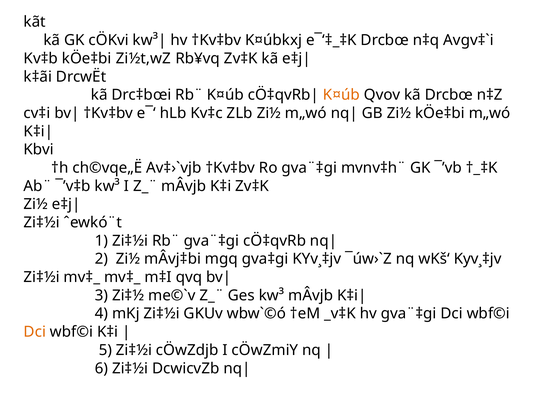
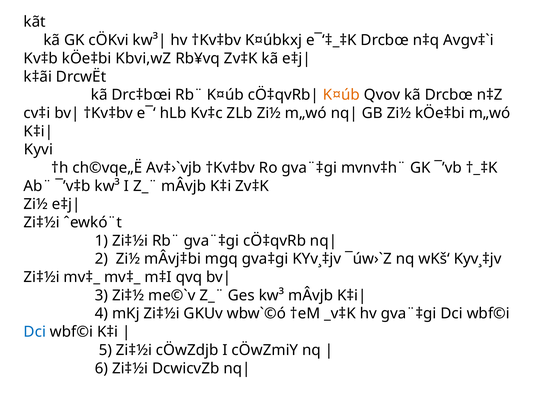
Zi½t‚wZ: Zi½t‚wZ -> Kbvi‚wZ (143, 58)
Kbvi: Kbvi -> Kyvi (38, 150)
Dci colour: orange -> blue (35, 332)
